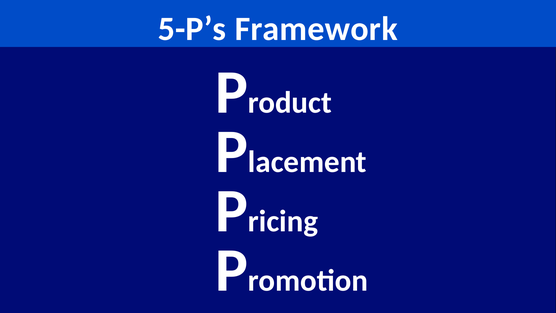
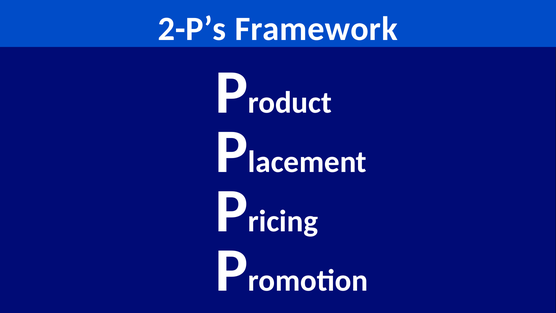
5-P’s: 5-P’s -> 2-P’s (192, 29)
